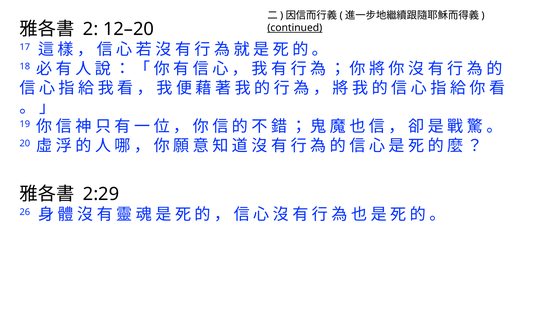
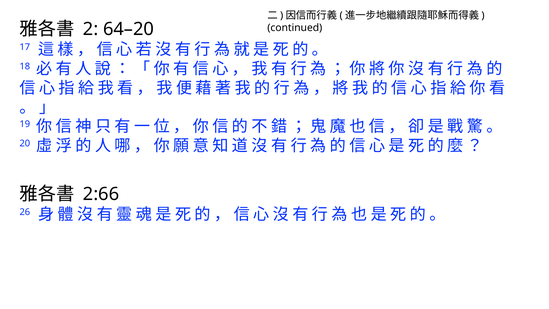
12–20: 12–20 -> 64–20 (129, 29)
continued underline: present -> none (295, 28)
2:29: 2:29 -> 2:66 (101, 194)
